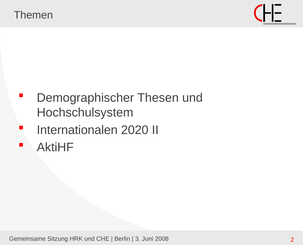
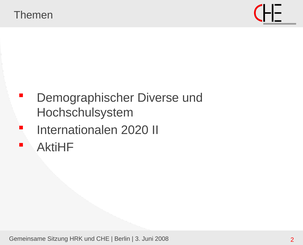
Thesen: Thesen -> Diverse (158, 98)
